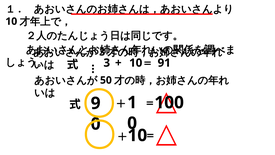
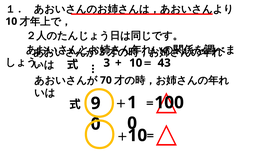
91: 91 -> 43 (164, 63)
50: 50 -> 70 (106, 80)
